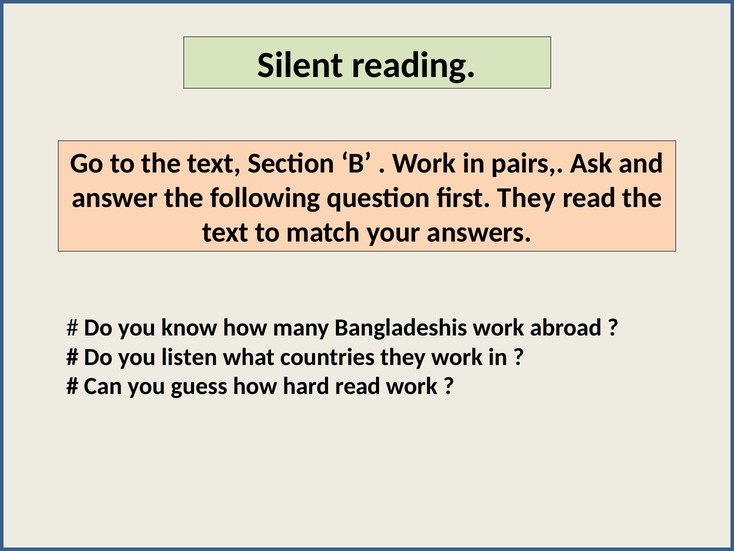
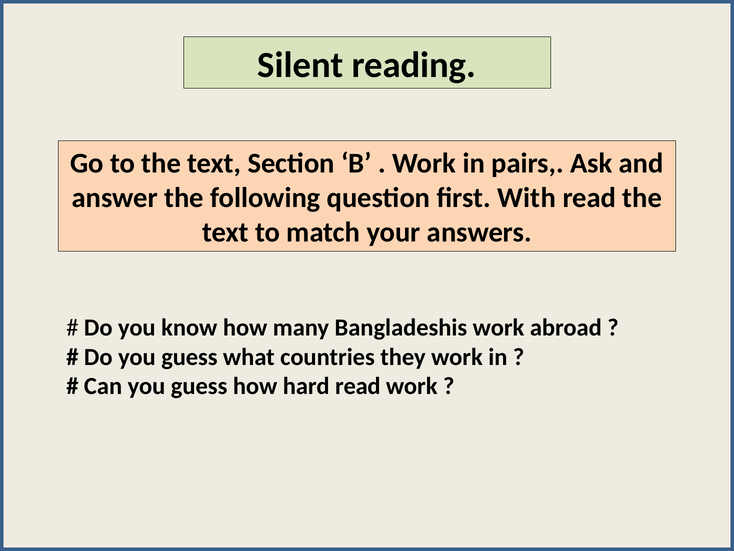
first They: They -> With (527, 198)
Do you listen: listen -> guess (189, 357)
